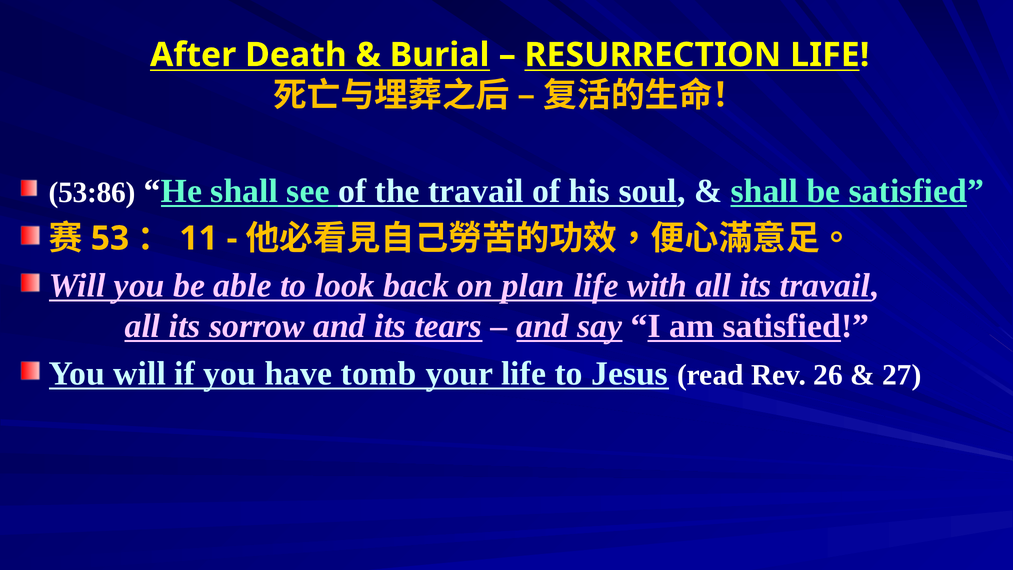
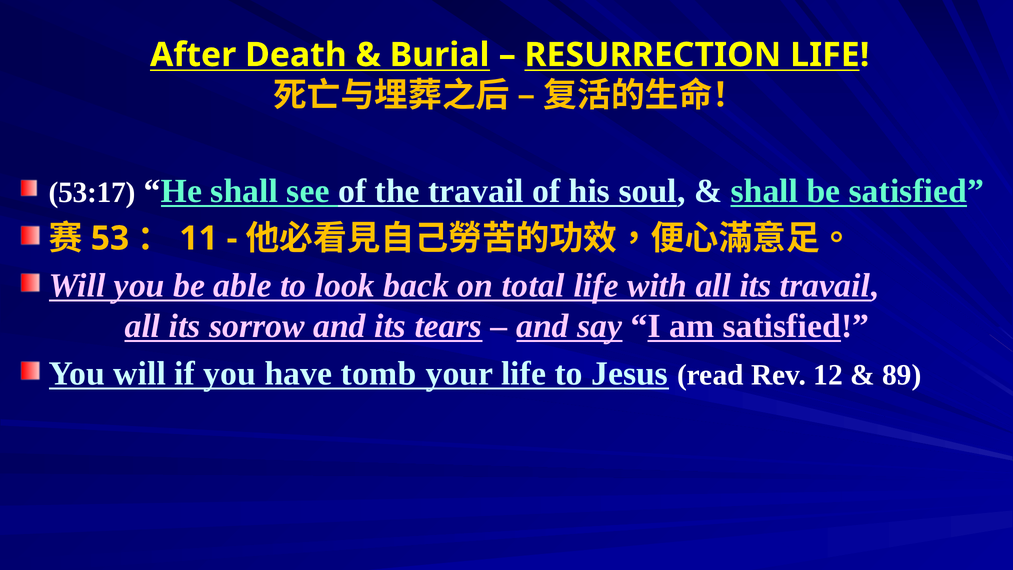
53:86: 53:86 -> 53:17 (92, 192)
plan: plan -> total (533, 286)
26: 26 -> 12 (828, 375)
27: 27 -> 89 (902, 375)
